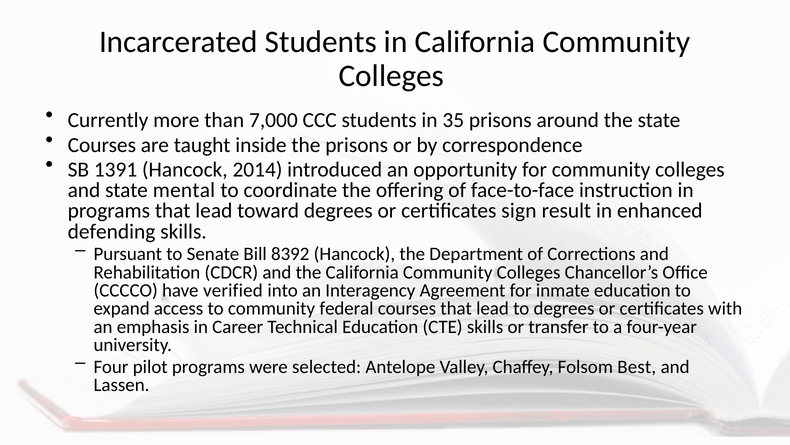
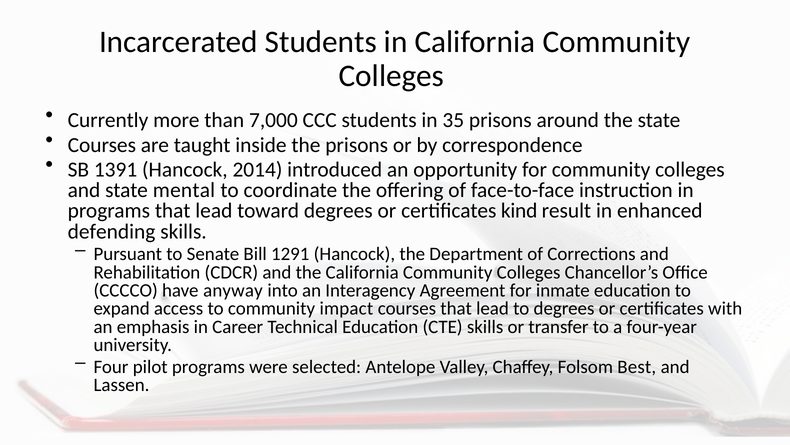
sign: sign -> kind (519, 211)
8392: 8392 -> 1291 (290, 254)
verified: verified -> anyway (233, 290)
federal: federal -> impact (346, 308)
